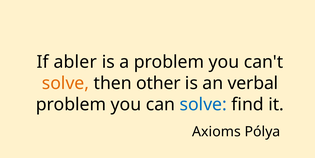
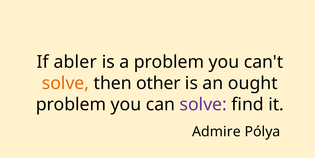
verbal: verbal -> ought (253, 83)
solve colour: blue -> purple (203, 104)
Axioms: Axioms -> Admire (216, 131)
